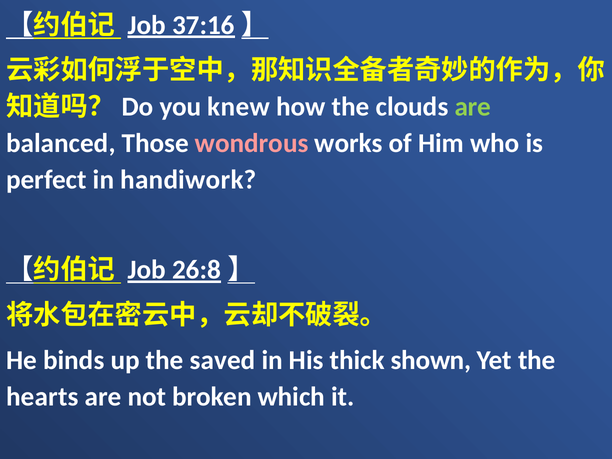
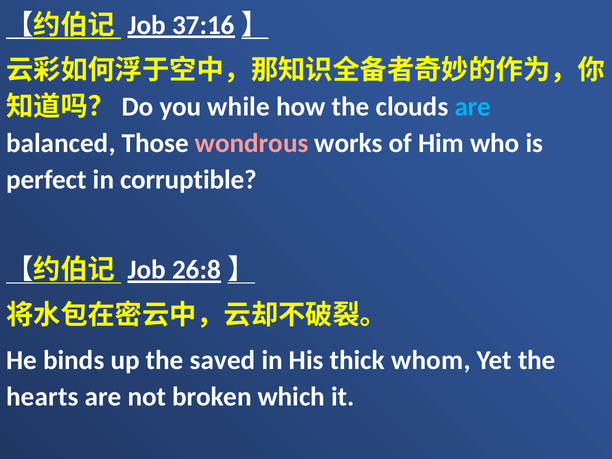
knew: knew -> while (239, 107)
are colour: light green -> light blue (473, 107)
handiwork: handiwork -> corruptible (189, 180)
shown: shown -> whom (431, 360)
